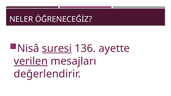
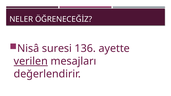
suresi underline: present -> none (57, 48)
